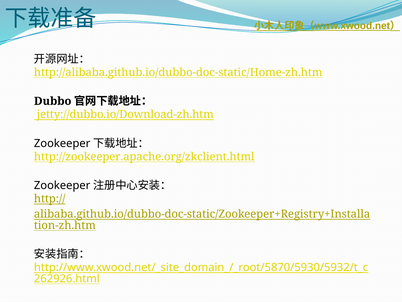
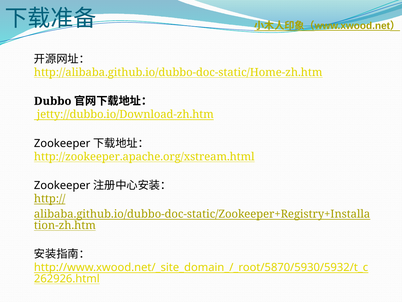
http://zookeeper.apache.org/zkclient.html: http://zookeeper.apache.org/zkclient.html -> http://zookeeper.apache.org/xstream.html (144, 156)
